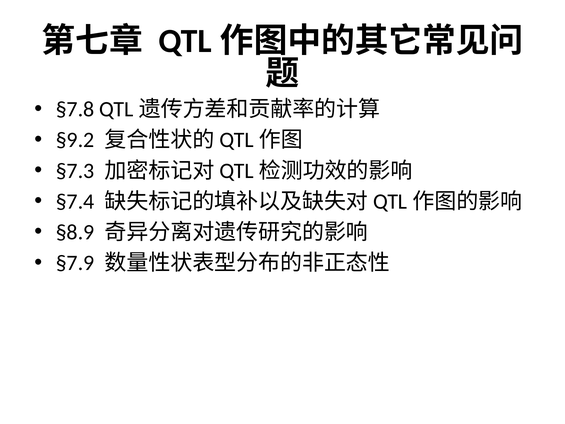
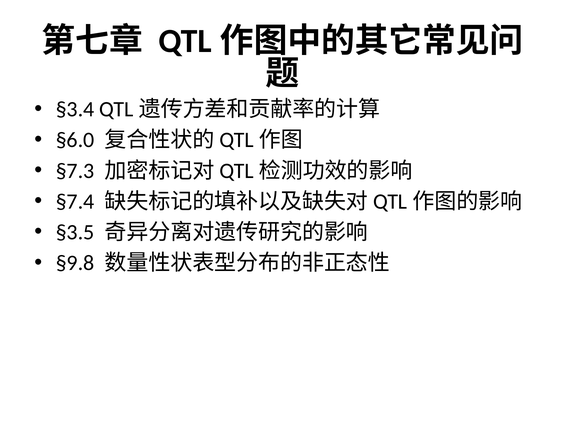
§7.8: §7.8 -> §3.4 (75, 109)
§9.2: §9.2 -> §6.0 (75, 140)
§8.9: §8.9 -> §3.5 (75, 232)
§7.9: §7.9 -> §9.8 (75, 263)
